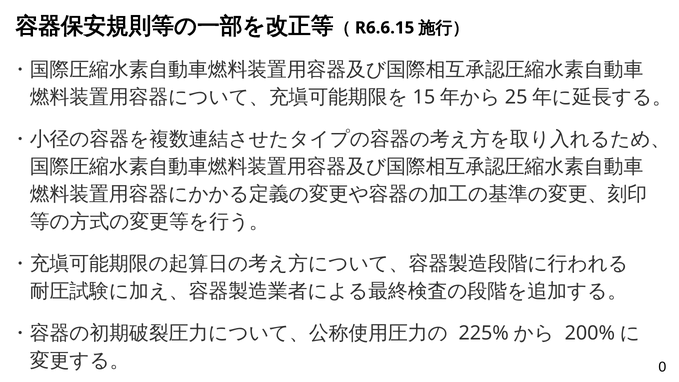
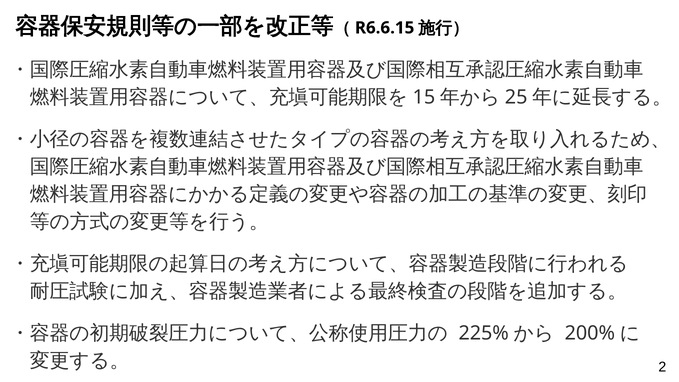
0: 0 -> 2 (662, 367)
